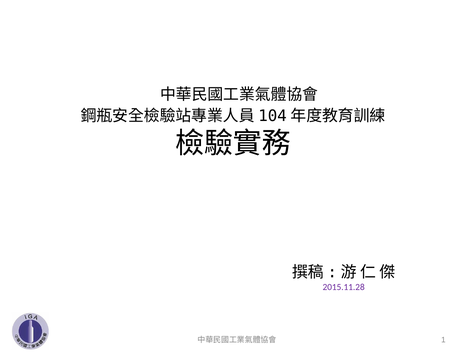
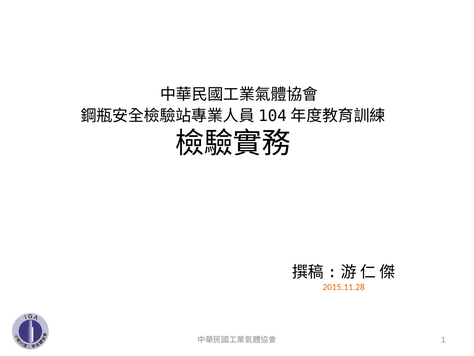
2015.11.28 colour: purple -> orange (344, 287)
